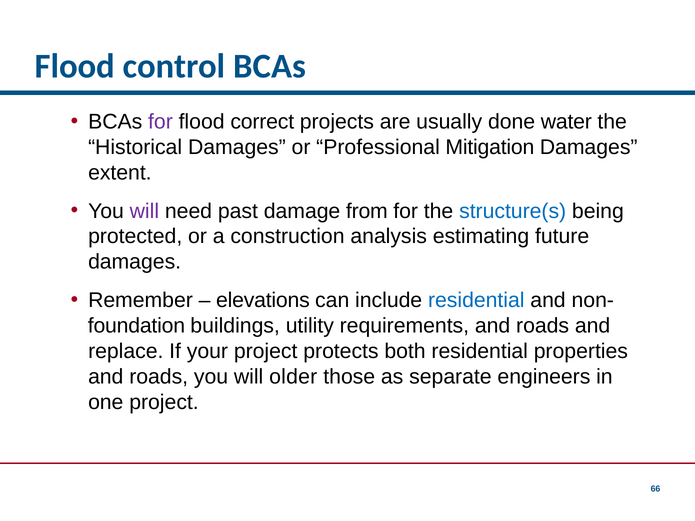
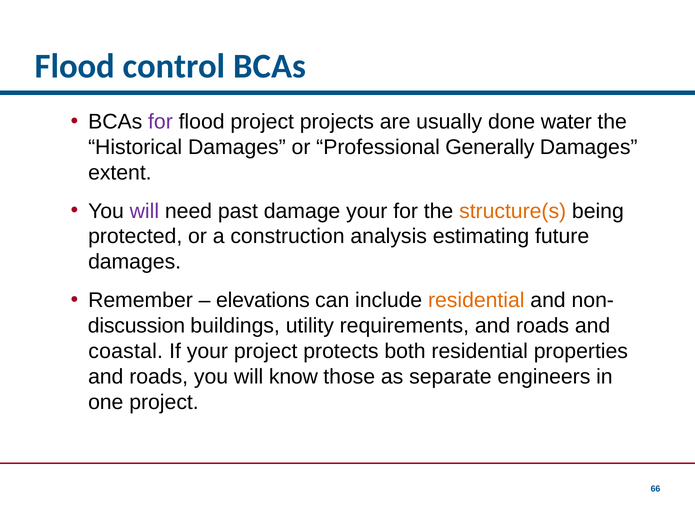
flood correct: correct -> project (262, 122)
Mitigation: Mitigation -> Generally (490, 147)
damage from: from -> your (367, 211)
structure(s colour: blue -> orange (513, 211)
residential colour: blue -> orange (476, 300)
foundation: foundation -> discussion (136, 326)
replace: replace -> coastal (126, 351)
older: older -> know (293, 377)
